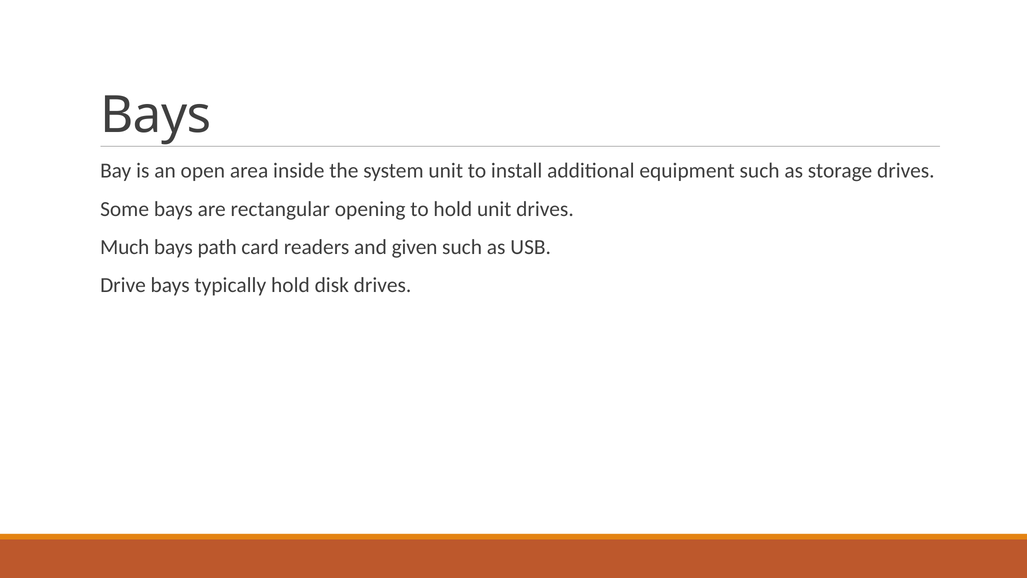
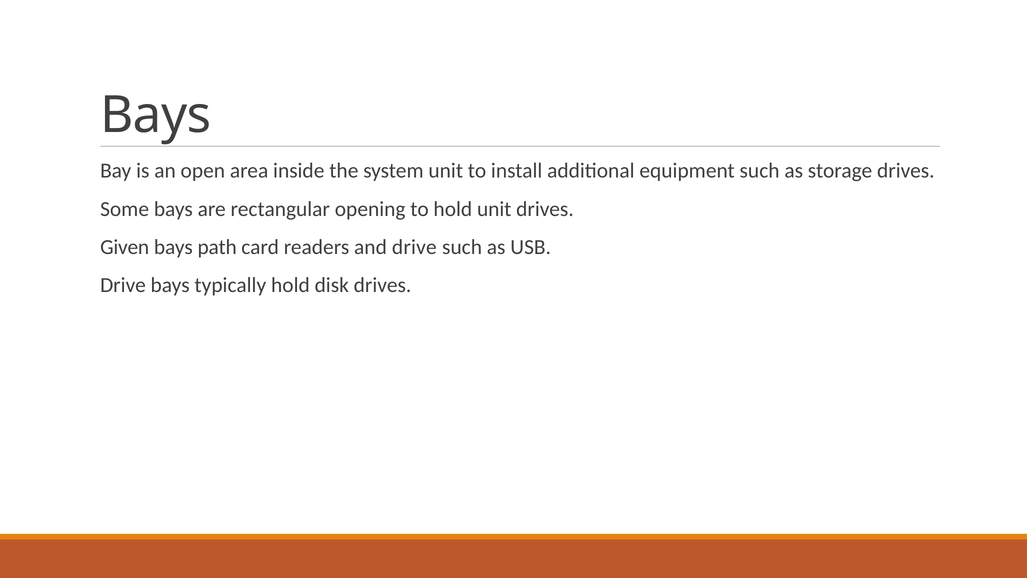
Much: Much -> Given (125, 247)
and given: given -> drive (414, 247)
